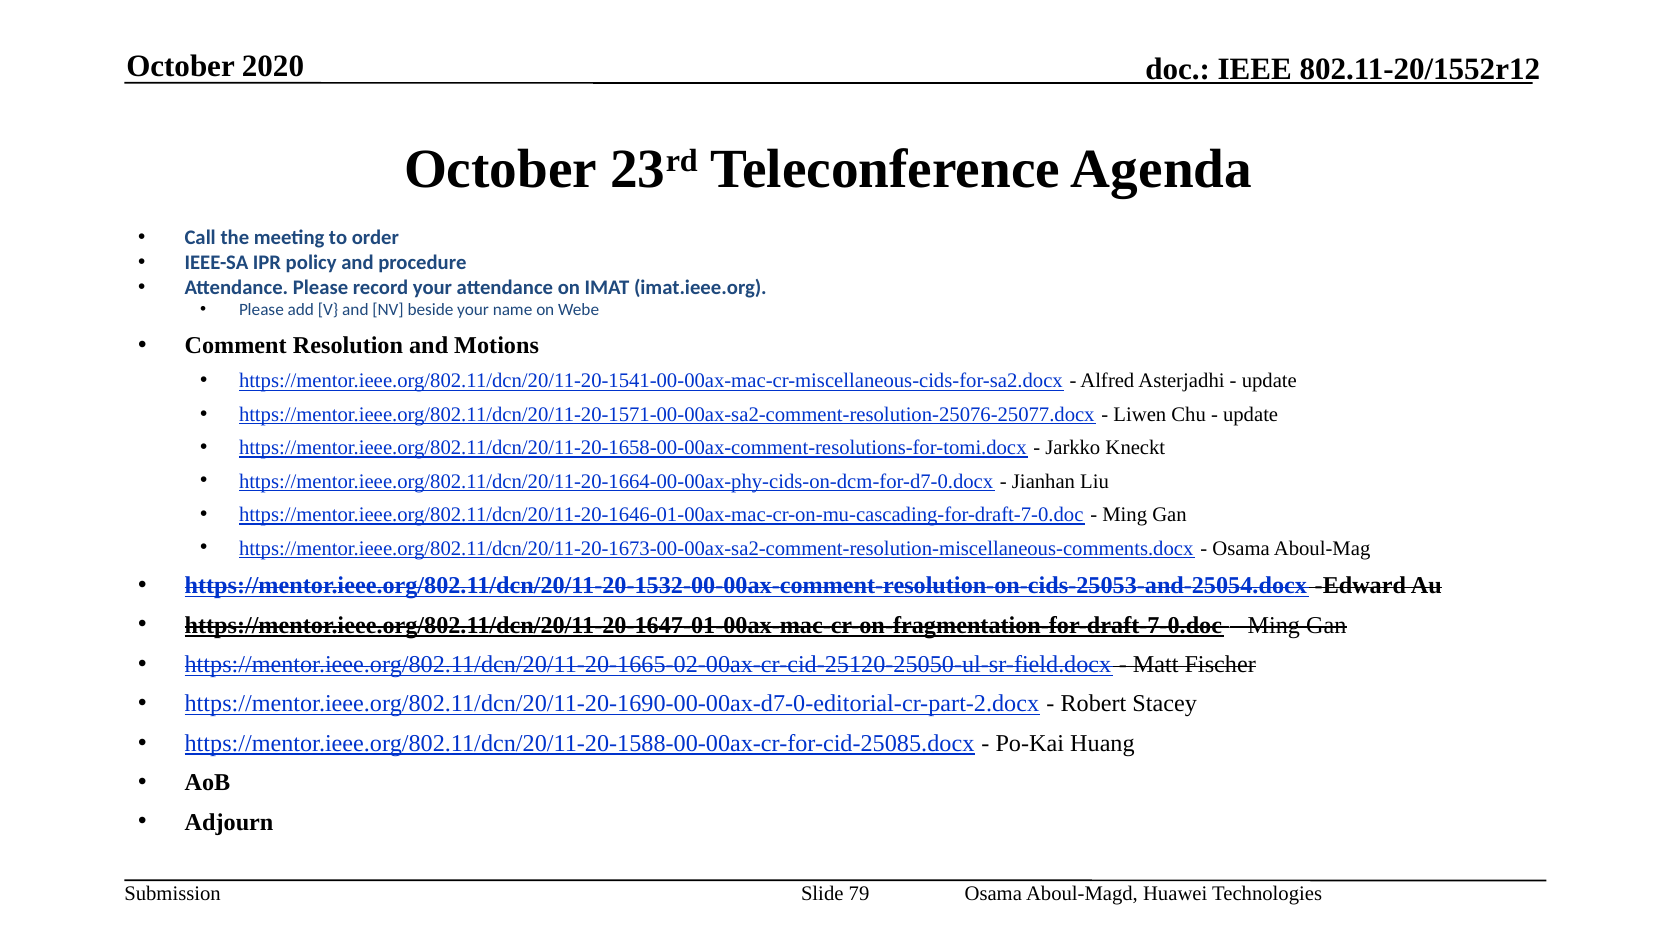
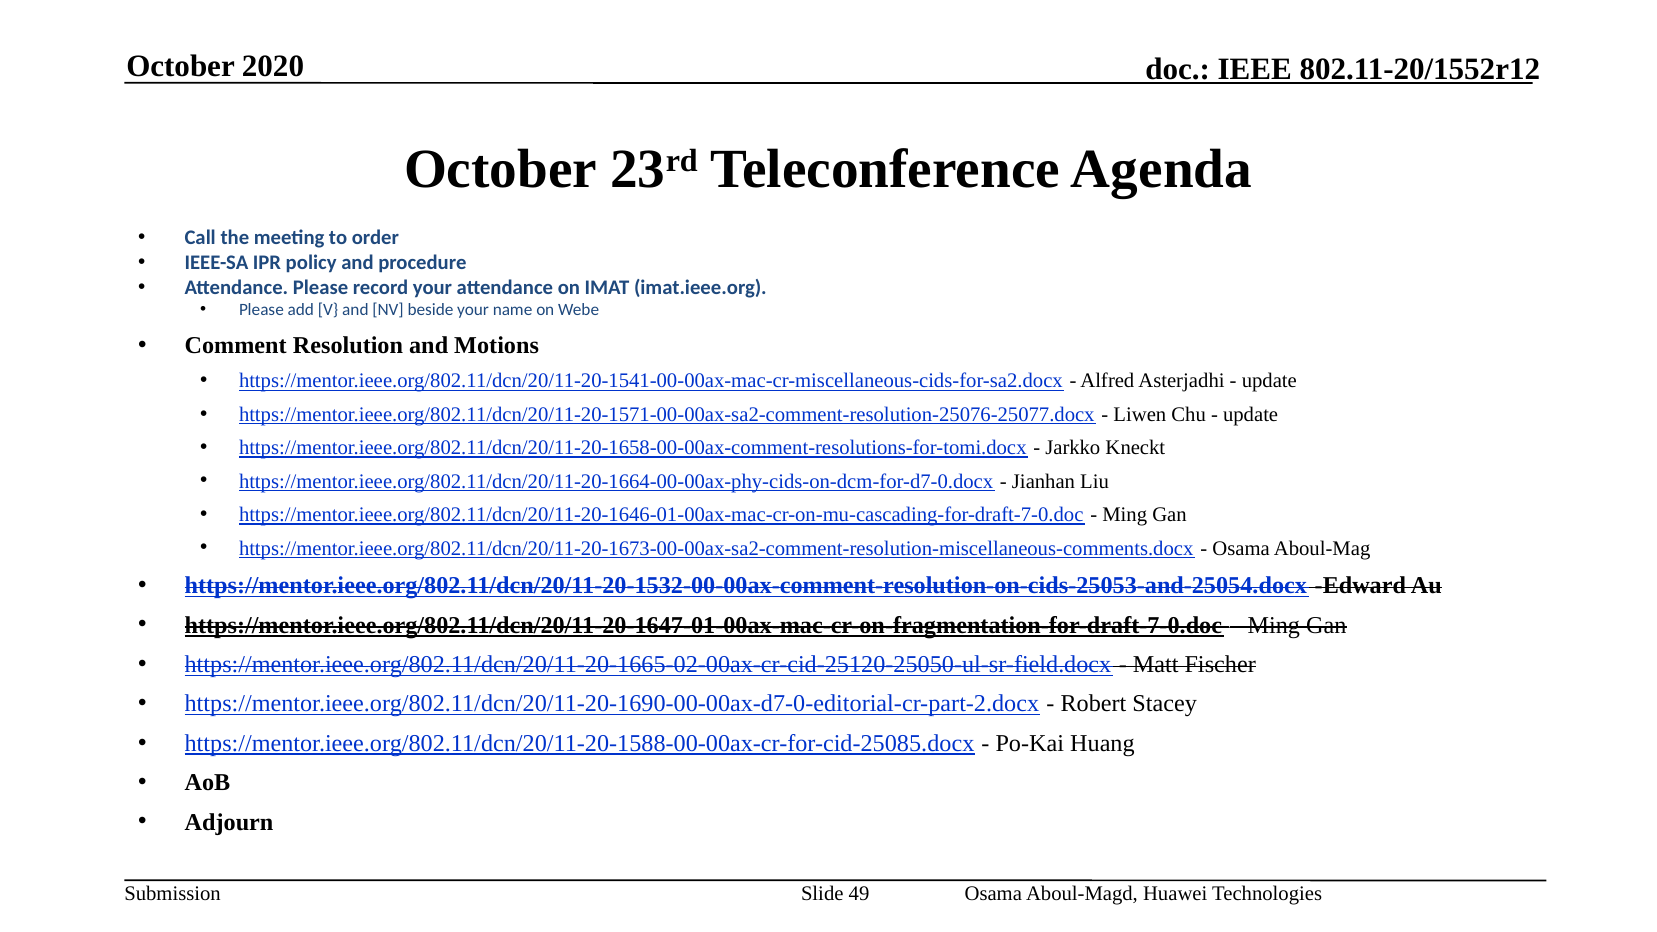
79: 79 -> 49 (859, 894)
